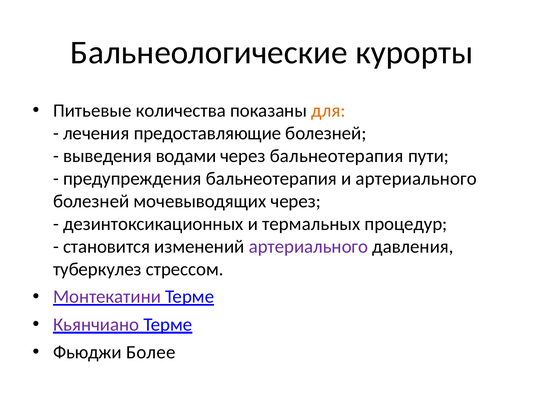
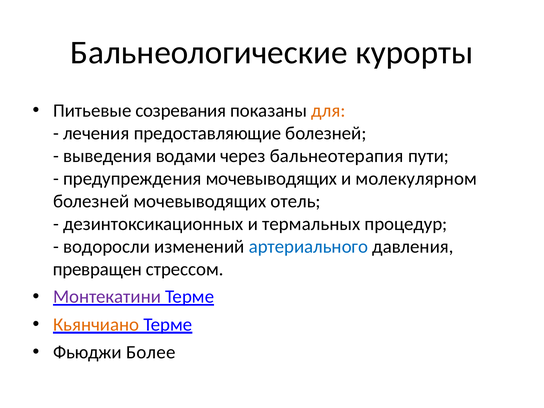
количества: количества -> созревания (181, 111)
предупреждения бальнеотерапия: бальнеотерапия -> мочевыводящих (271, 179)
и артериального: артериального -> молекулярном (416, 179)
мочевыводящих через: через -> отель (296, 201)
становится: становится -> водоросли (107, 247)
артериального colour: purple -> blue (308, 247)
туберкулез: туберкулез -> превращен (97, 269)
Кьянчиано colour: purple -> orange (96, 325)
